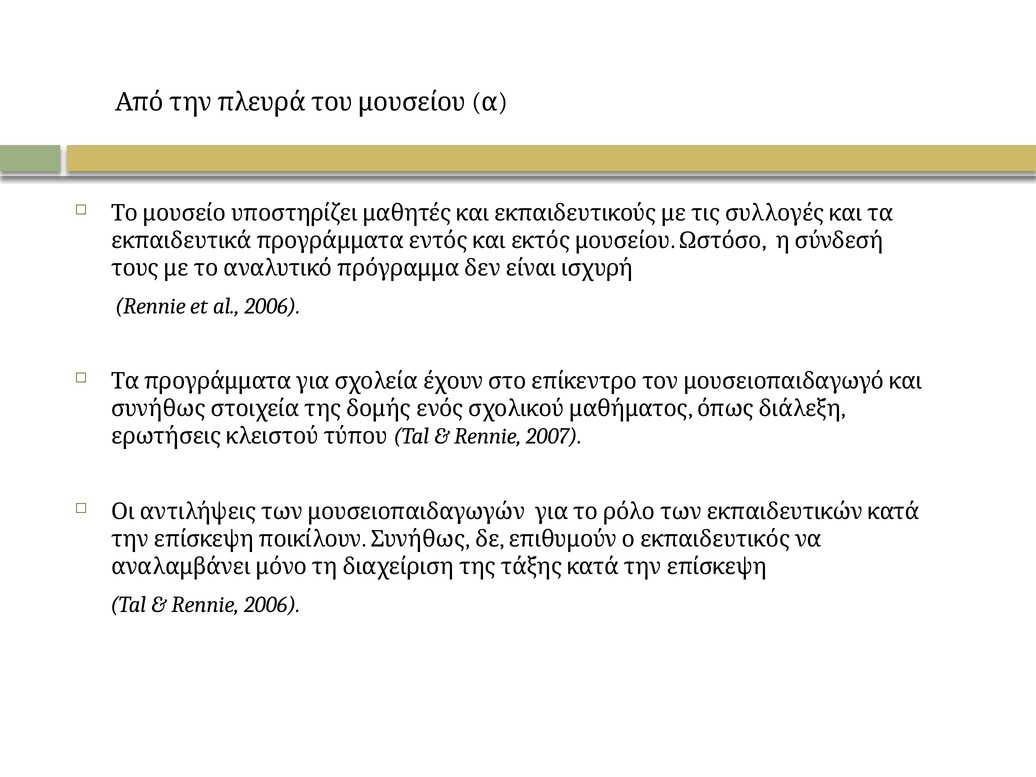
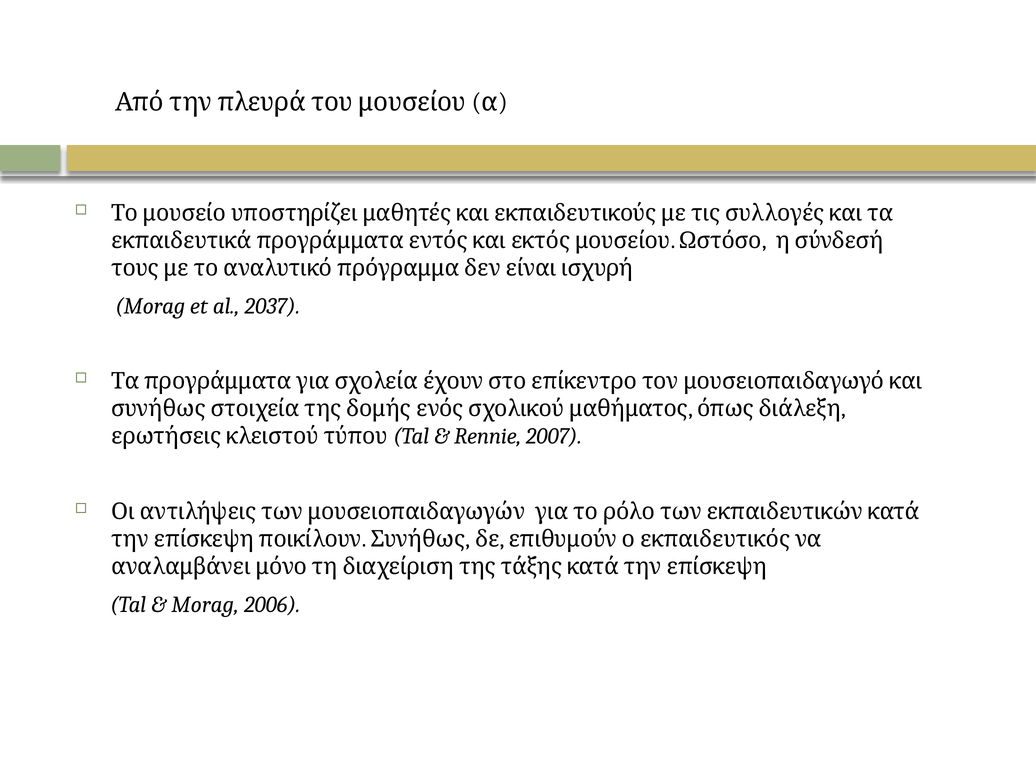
Rennie: Rennie -> Morag (150, 306)
al 2006: 2006 -> 2037 (272, 306)
Rennie: Rennie -> Morag (205, 604)
